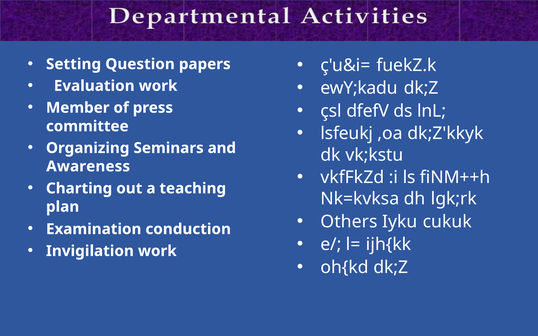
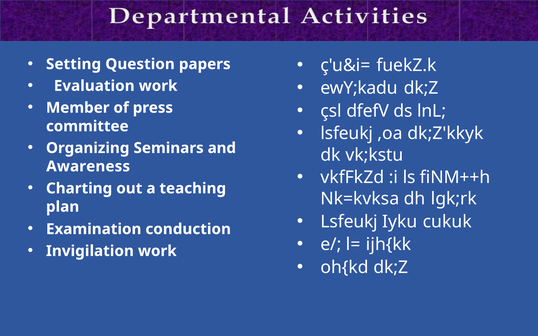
Others: Others -> Lsfeukj (349, 222)
